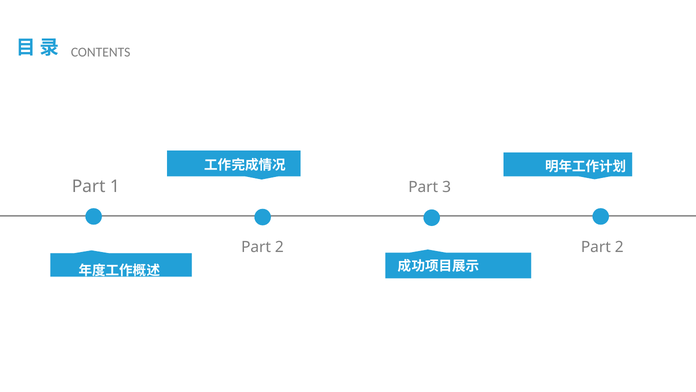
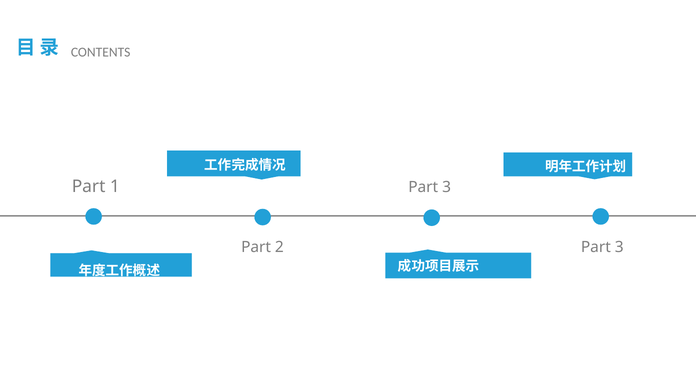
2: 2 -> 3 (619, 247)
